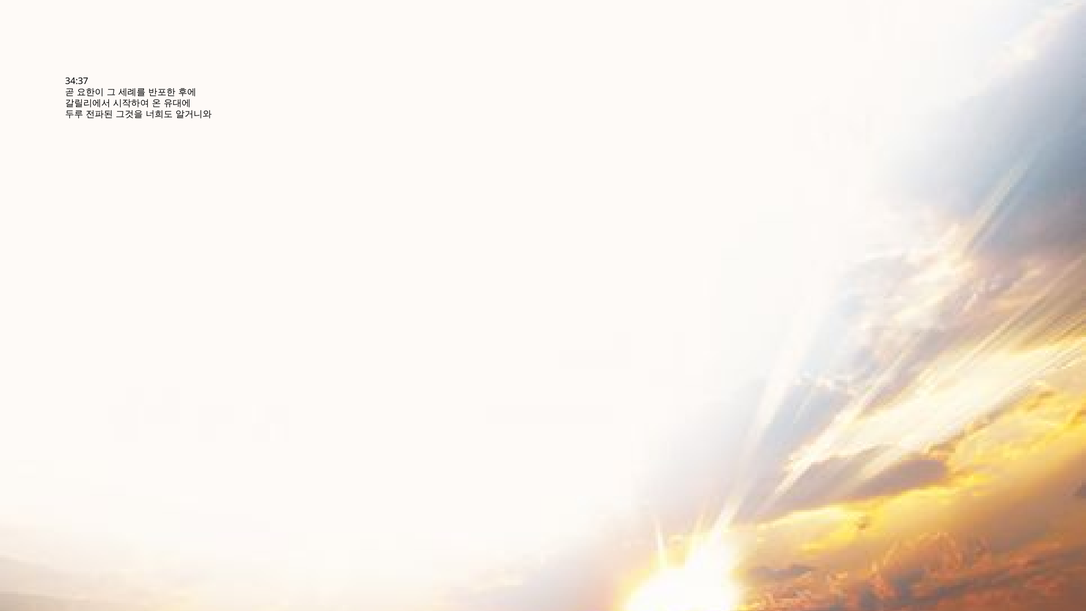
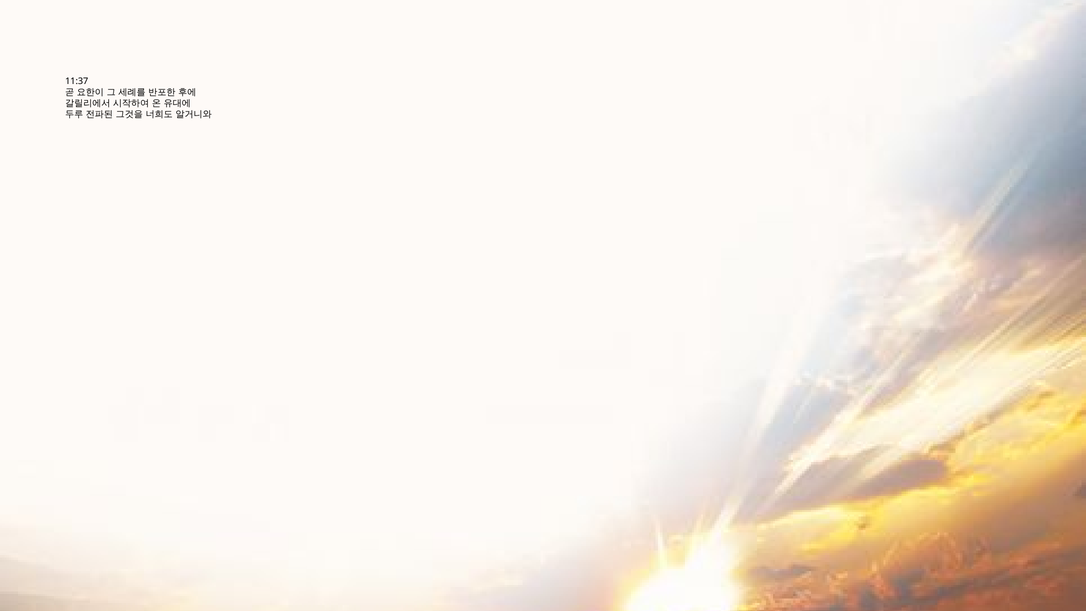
34:37: 34:37 -> 11:37 (77, 81)
